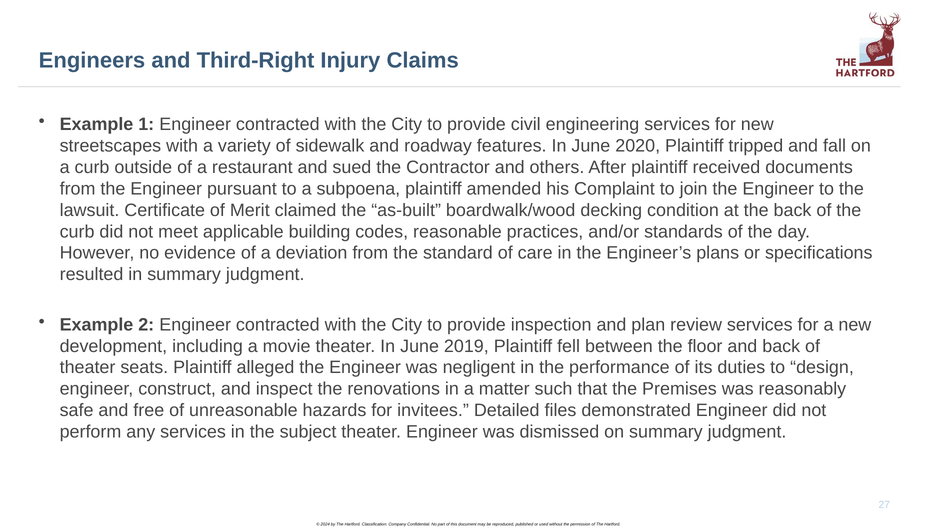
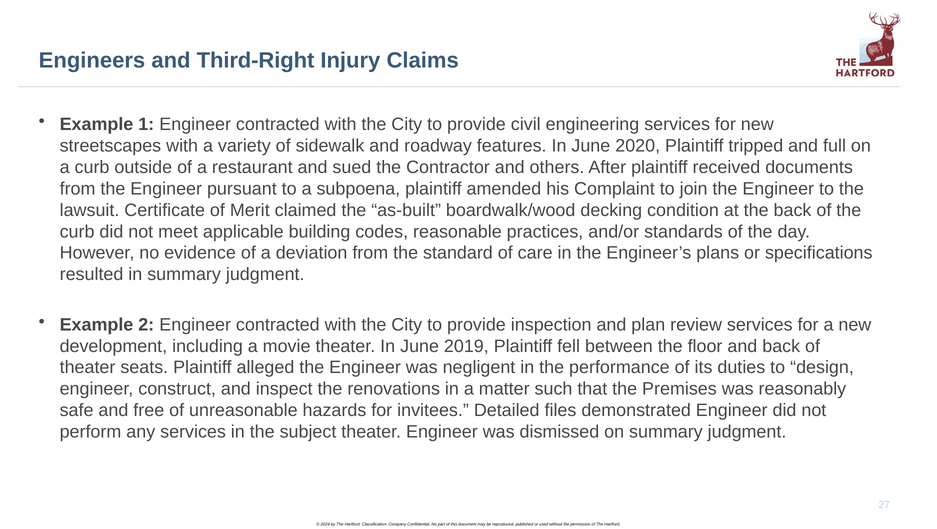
fall: fall -> full (835, 146)
